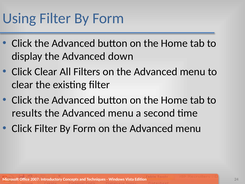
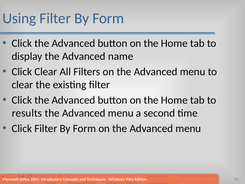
down: down -> name (121, 56)
